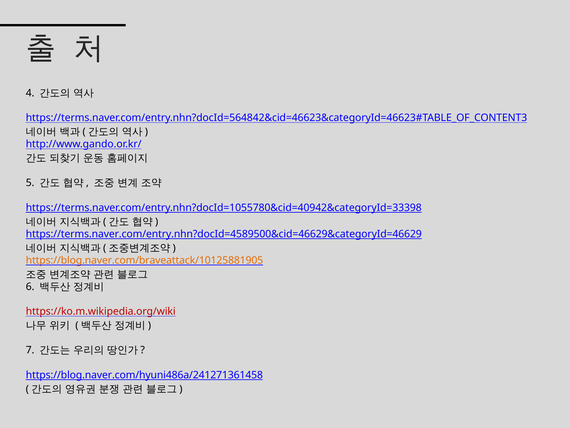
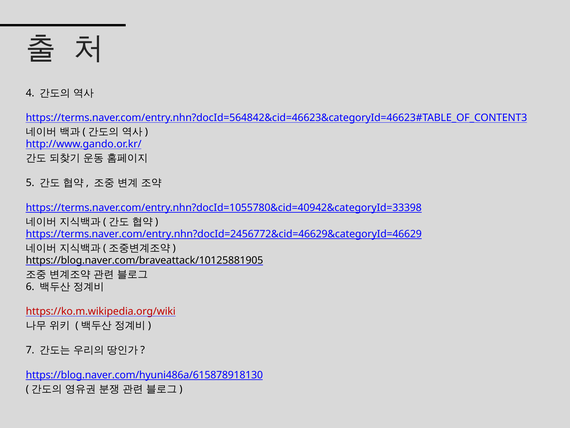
https://terms.naver.com/entry.nhn?docId=4589500&cid=46629&categoryId=46629: https://terms.naver.com/entry.nhn?docId=4589500&cid=46629&categoryId=46629 -> https://terms.naver.com/entry.nhn?docId=2456772&cid=46629&categoryId=46629 (224, 234)
https://blog.naver.com/braveattack/10125881905 colour: orange -> black (144, 260)
https://blog.naver.com/hyuni486a/241271361458: https://blog.naver.com/hyuni486a/241271361458 -> https://blog.naver.com/hyuni486a/615878918130 (144, 375)
